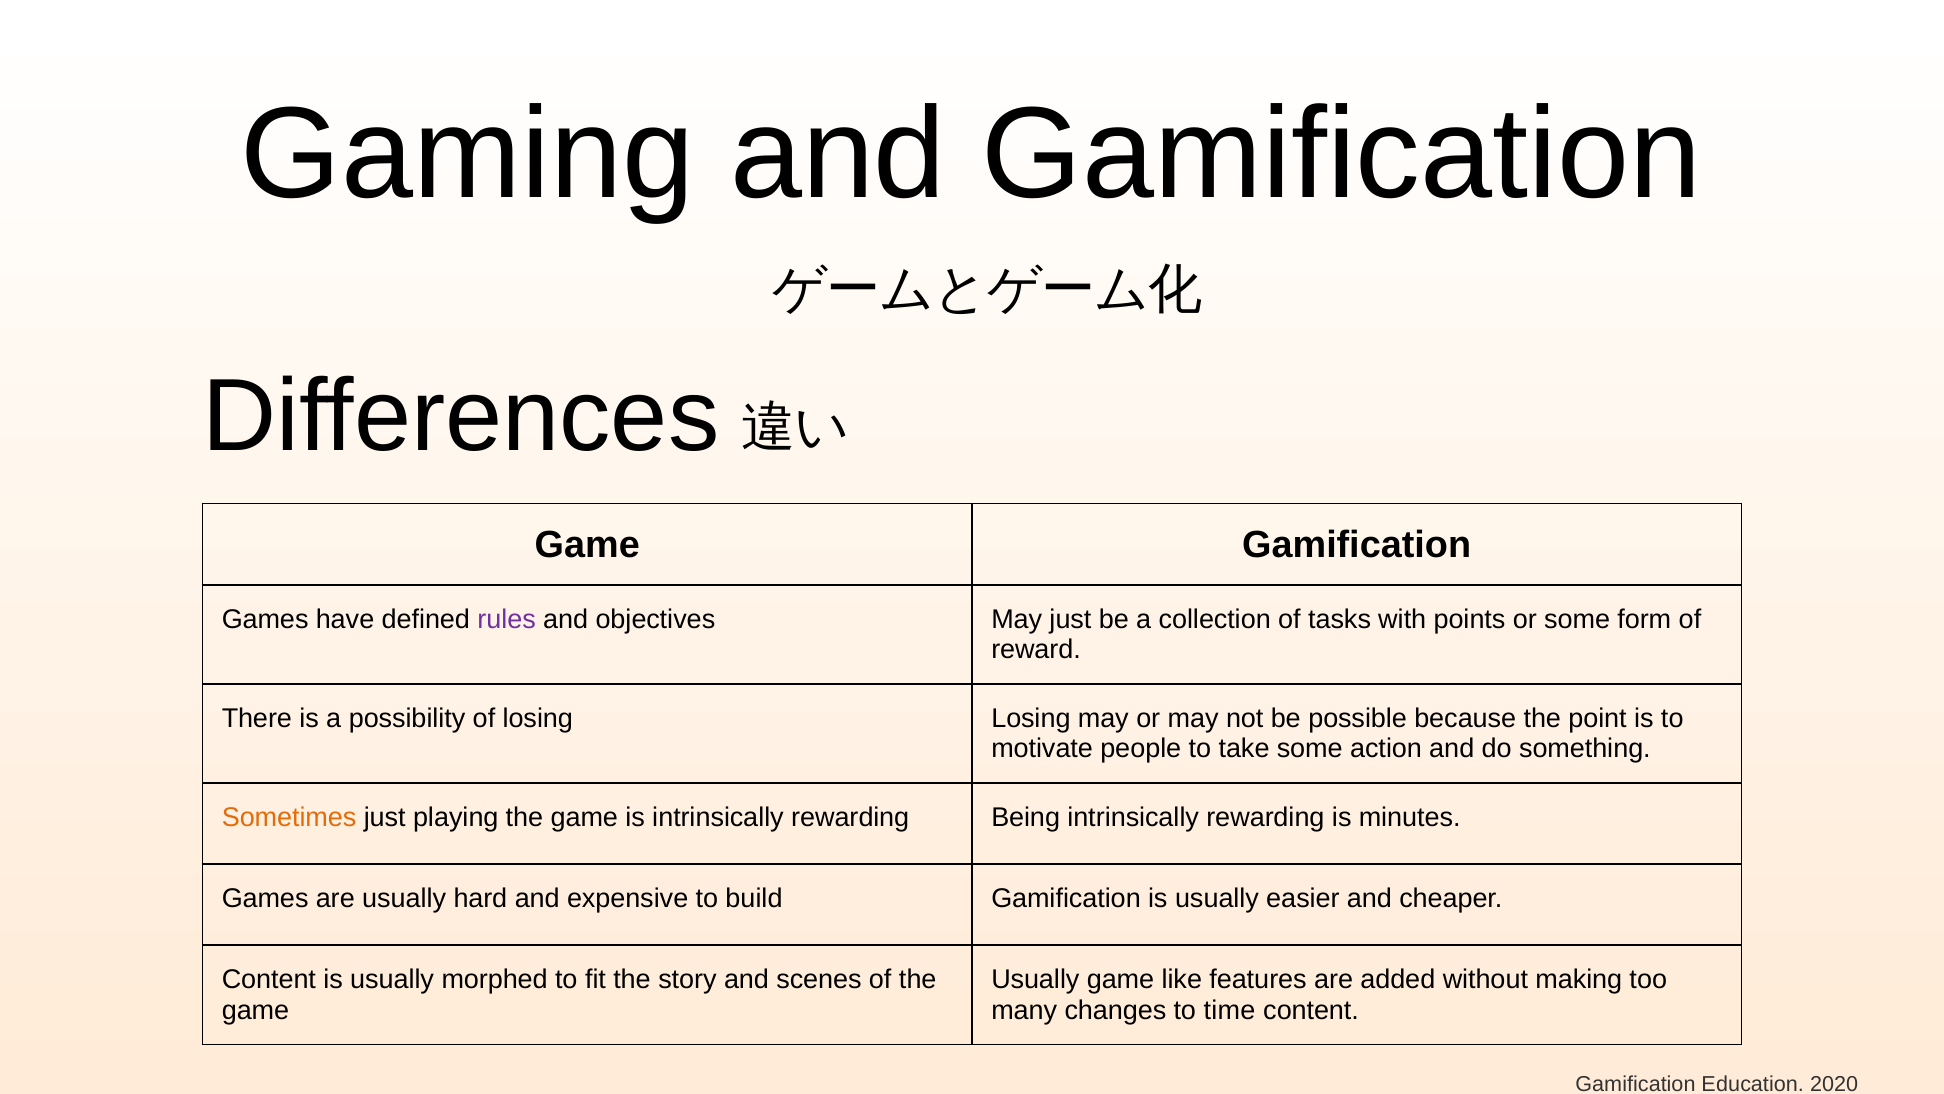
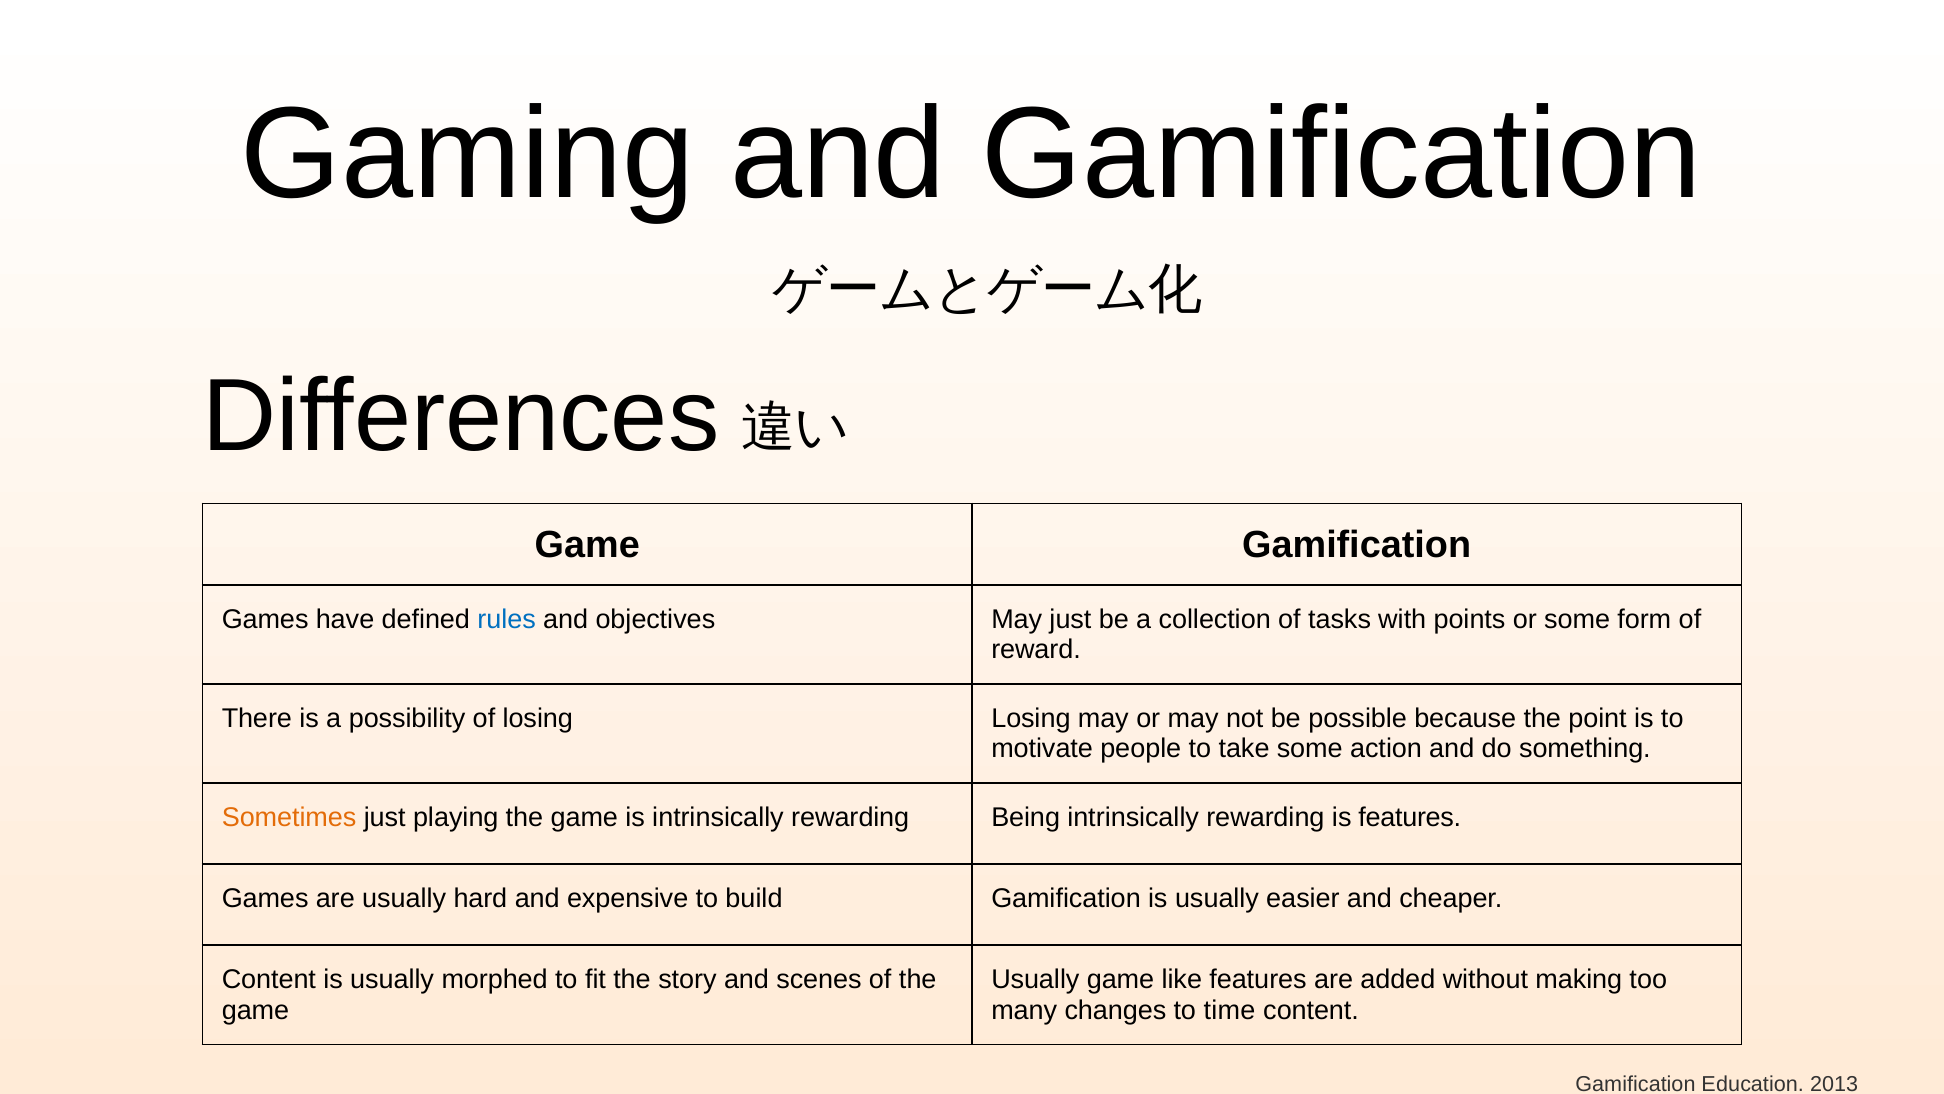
rules colour: purple -> blue (507, 619)
is minutes: minutes -> features (1410, 818)
2020: 2020 -> 2013 (1834, 1084)
